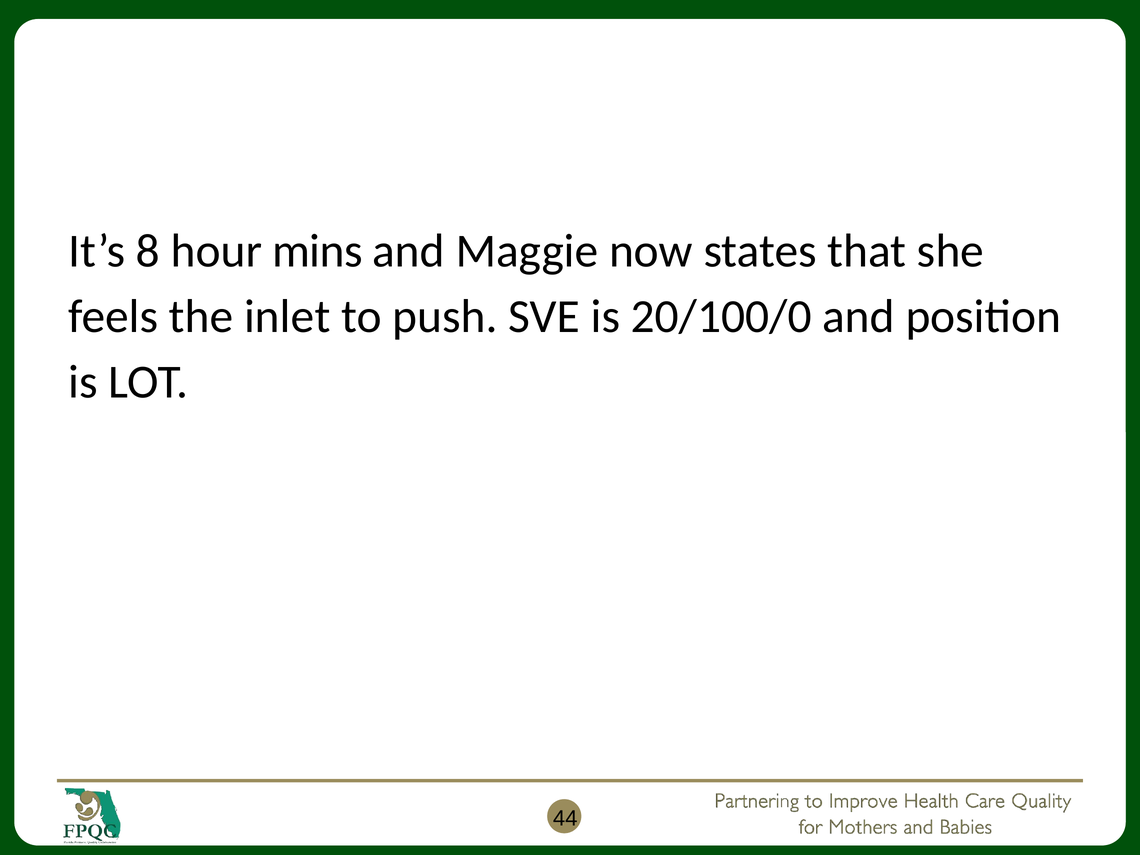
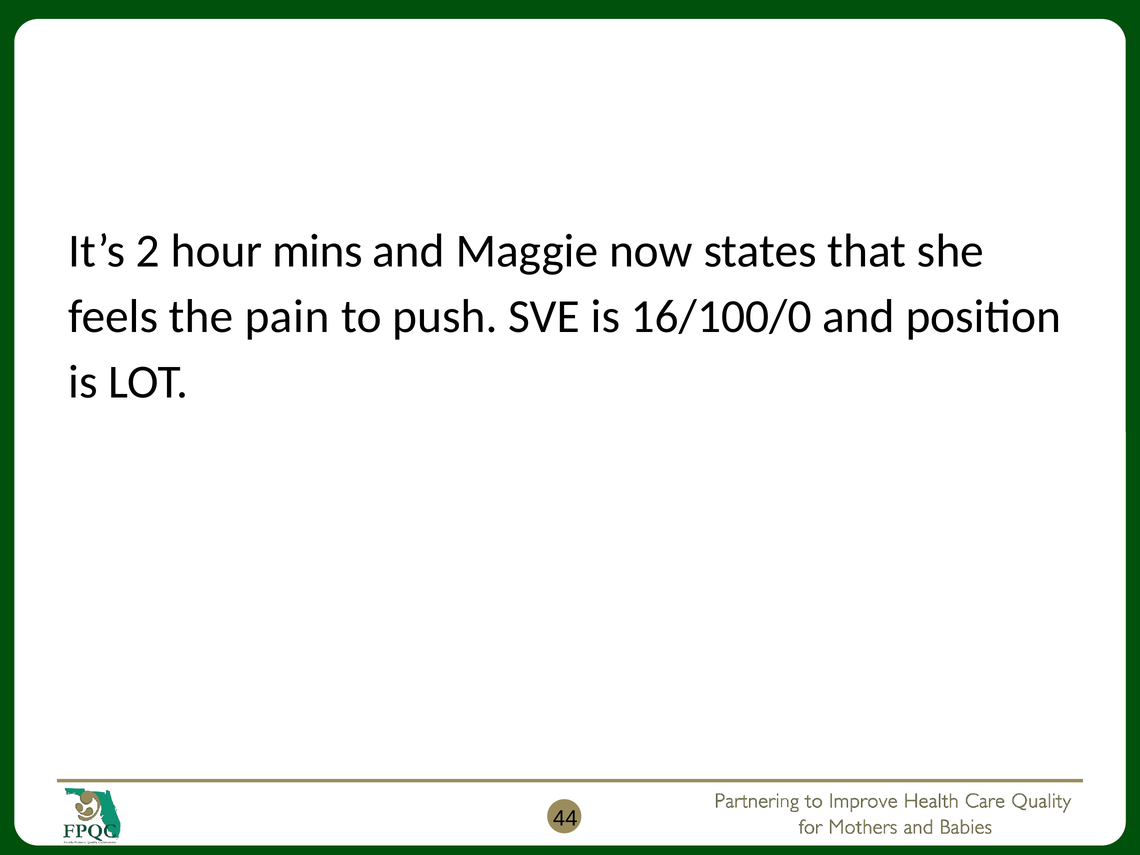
8: 8 -> 2 (148, 251)
inlet: inlet -> pain (287, 317)
20/100/0: 20/100/0 -> 16/100/0 (721, 317)
